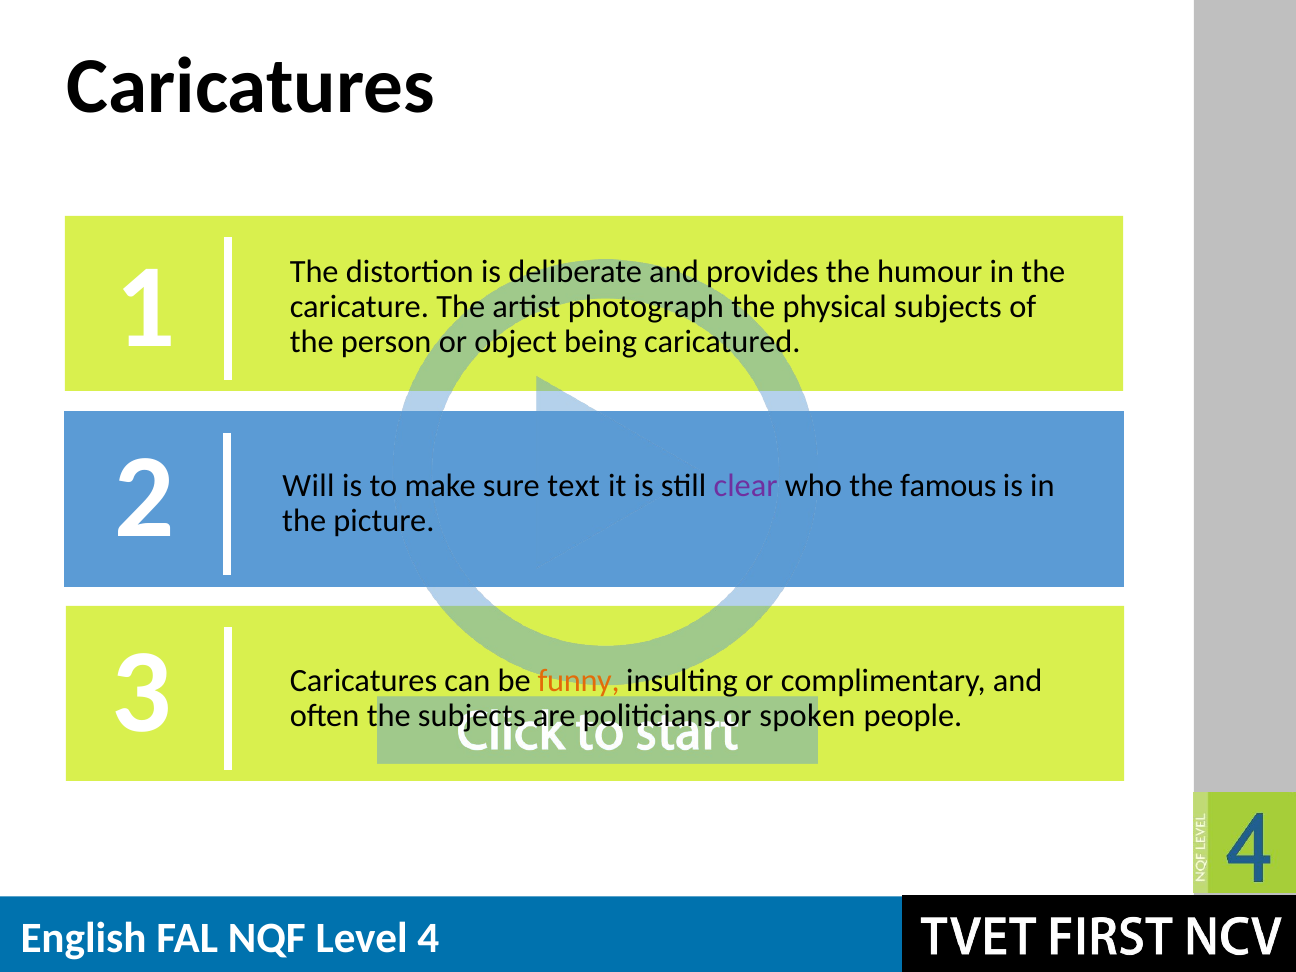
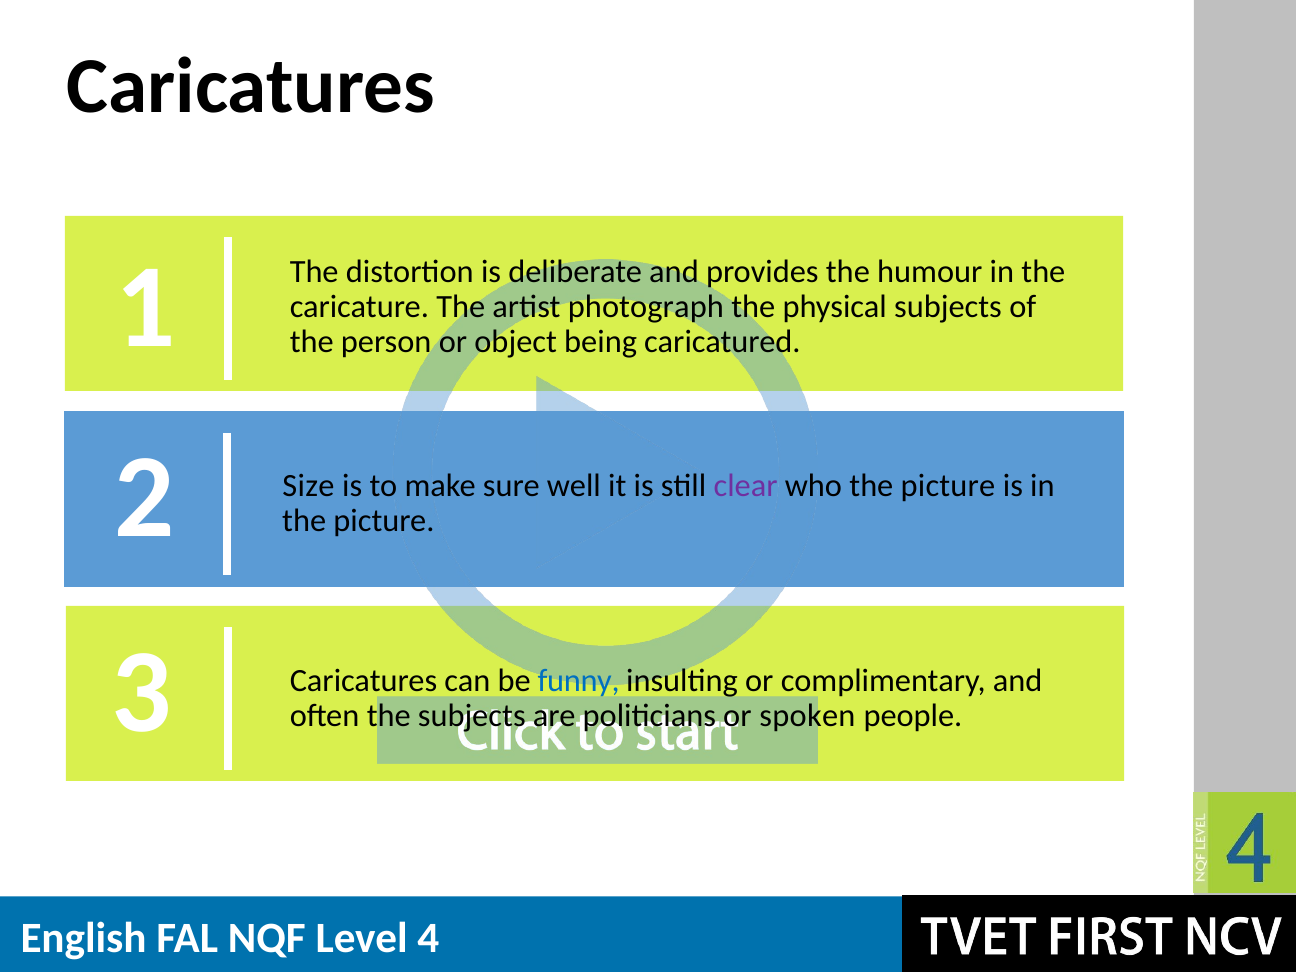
Will: Will -> Size (308, 486)
text: text -> well (574, 486)
who the famous: famous -> picture (948, 486)
funny colour: orange -> blue (579, 680)
